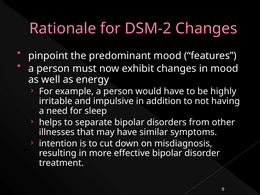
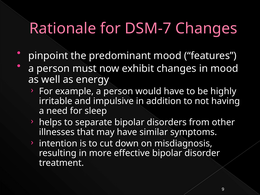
DSM-2: DSM-2 -> DSM-7 (148, 29)
